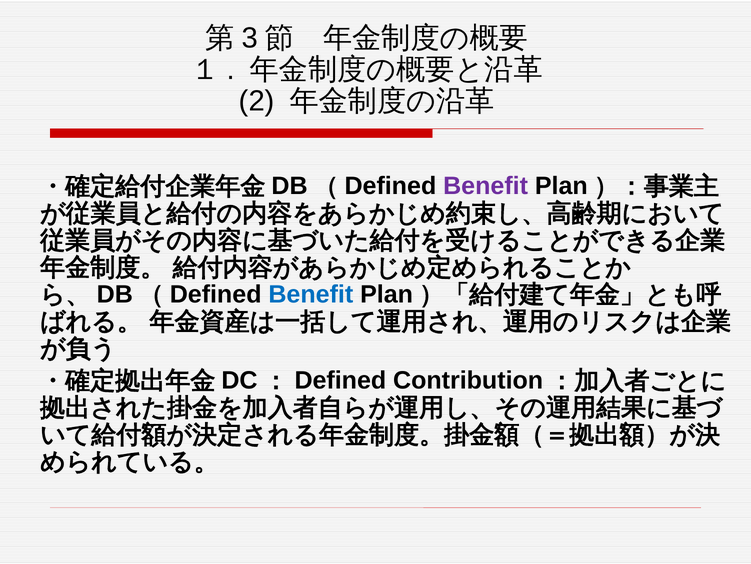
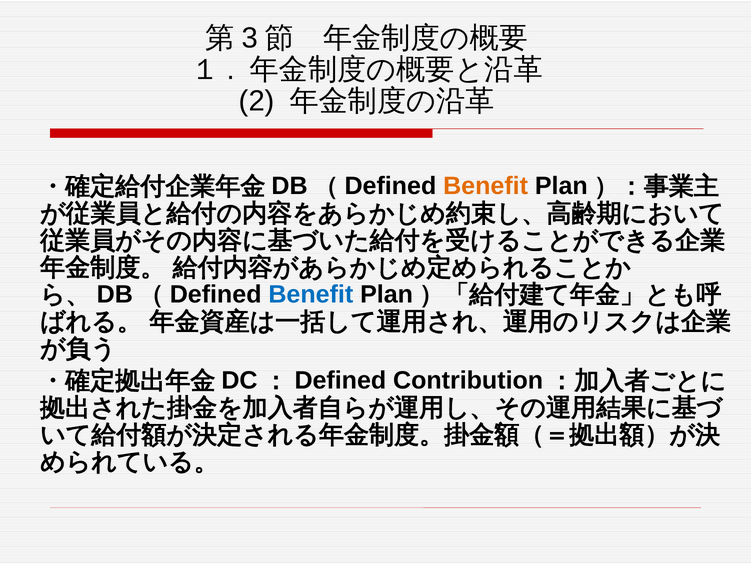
Benefit colour: purple -> orange (486, 186)
